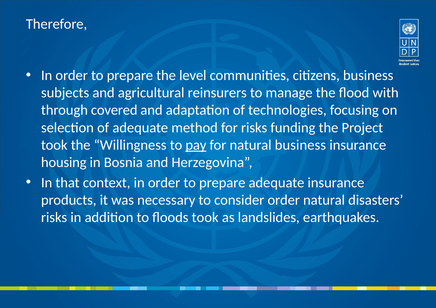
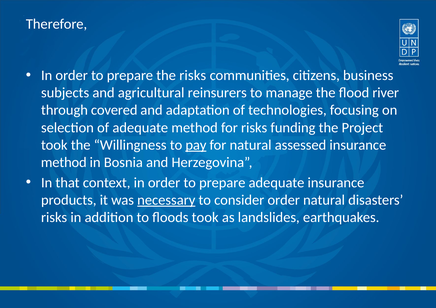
the level: level -> risks (193, 76)
with: with -> river (386, 93)
natural business: business -> assessed (301, 145)
housing: housing -> method (64, 163)
necessary underline: none -> present (166, 200)
